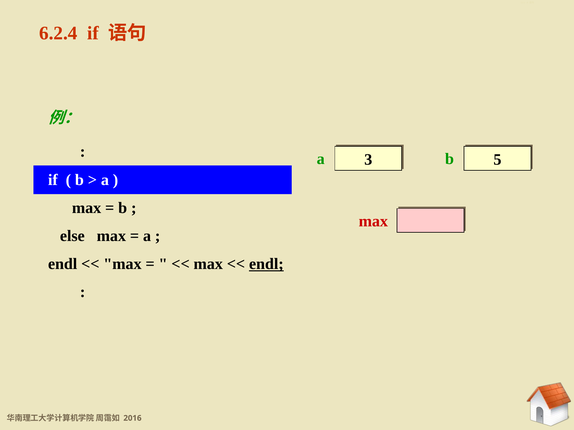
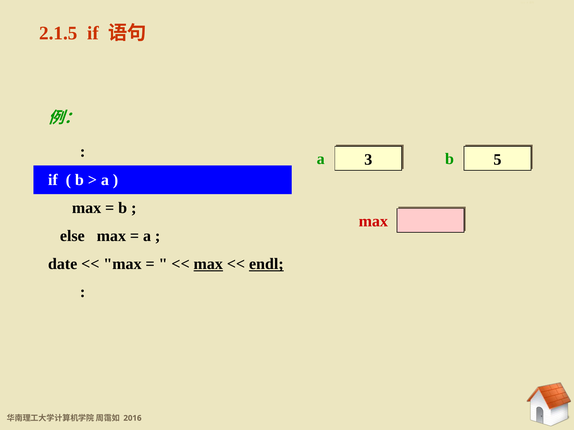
6.2.4: 6.2.4 -> 2.1.5 (58, 33)
endl: endl -> date (63, 264)
max underline: none -> present (208, 264)
